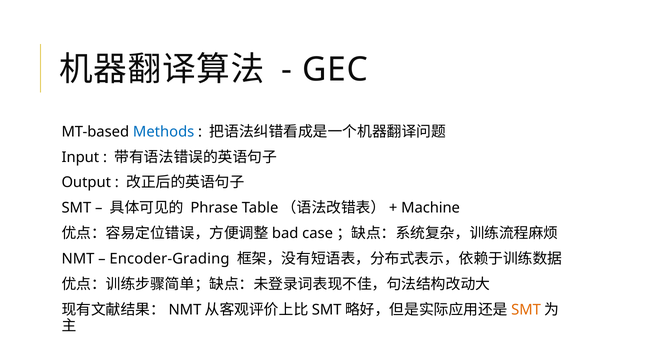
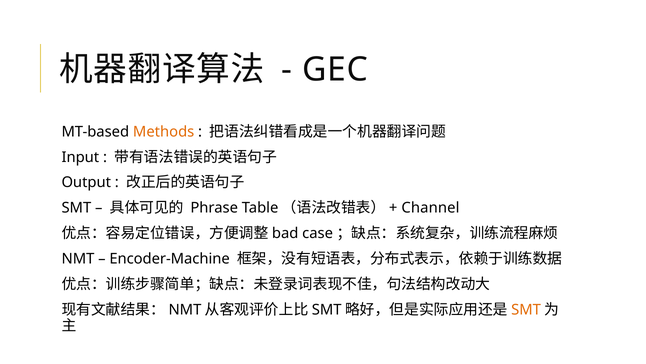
Methods colour: blue -> orange (164, 131)
Machine: Machine -> Channel (430, 208)
Encoder-Grading: Encoder-Grading -> Encoder-Machine (170, 258)
